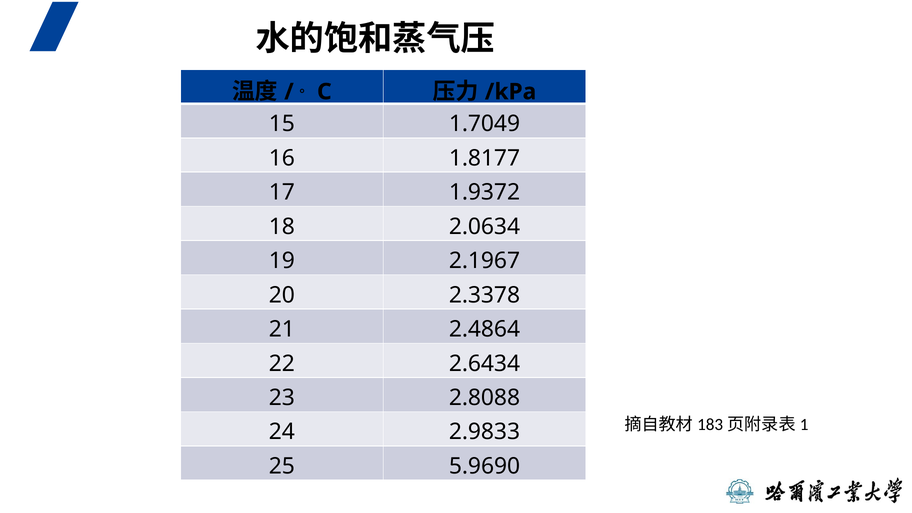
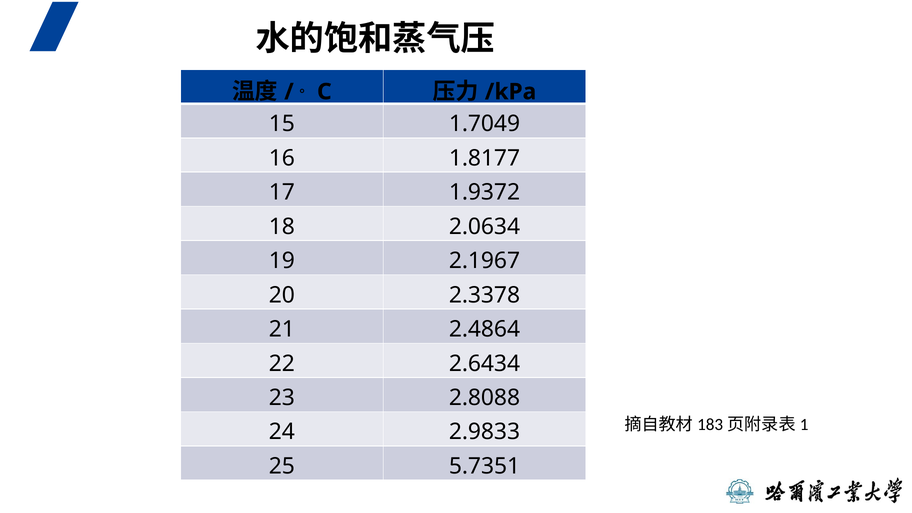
5.9690: 5.9690 -> 5.7351 (485, 466)
